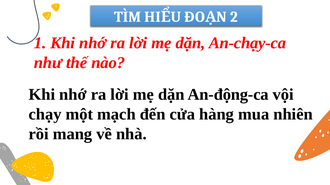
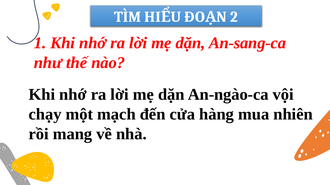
An-chạy-ca: An-chạy-ca -> An-sang-ca (247, 43)
An-động-ca: An-động-ca -> An-ngào-ca (228, 95)
